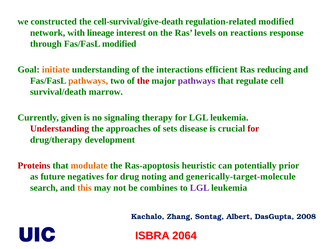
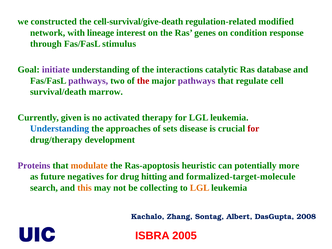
levels: levels -> genes (205, 33)
reactions: reactions -> condition (249, 33)
Fas/FasL modified: modified -> stimulus (119, 44)
initiate colour: orange -> purple (56, 70)
efficient: efficient -> catalytic (221, 70)
reducing: reducing -> database (274, 70)
pathways colour: orange -> purple (88, 81)
signaling: signaling -> activated (122, 118)
Understanding colour: red -> blue (60, 129)
Proteins colour: red -> purple (34, 166)
prior: prior -> more (289, 166)
noting: noting -> hitting (154, 177)
generically-target-molecule: generically-target-molecule -> formalized-target-molecule (241, 177)
combines: combines -> collecting (159, 188)
LGL colour: purple -> orange (200, 188)
2064: 2064 -> 2005 (185, 236)
